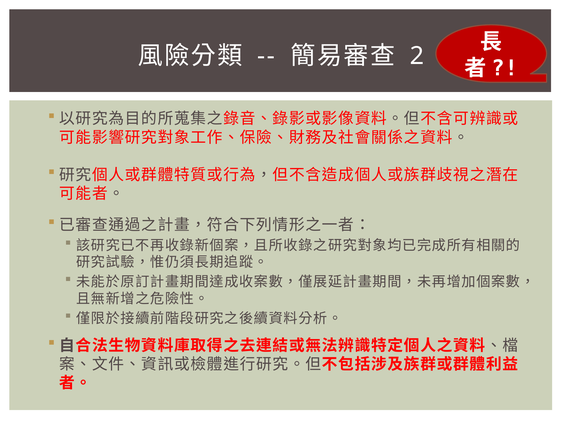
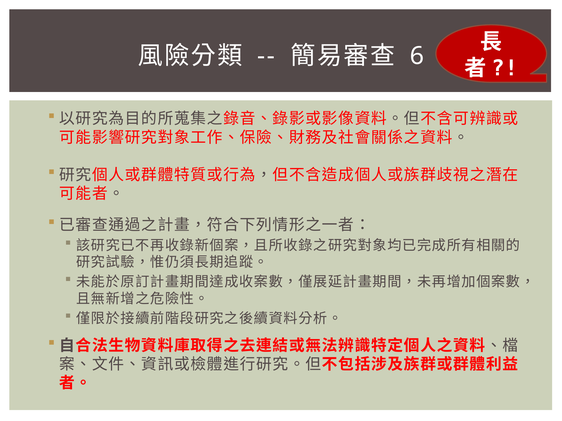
2: 2 -> 6 (417, 56)
